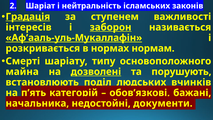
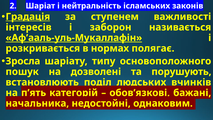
заборон underline: present -> none (111, 27)
нормам: нормам -> полягає (153, 48)
Смерті: Смерті -> Зросла (23, 61)
майна: майна -> пошук (22, 72)
дозволені underline: present -> none (96, 72)
документи: документи -> однаковим (163, 103)
